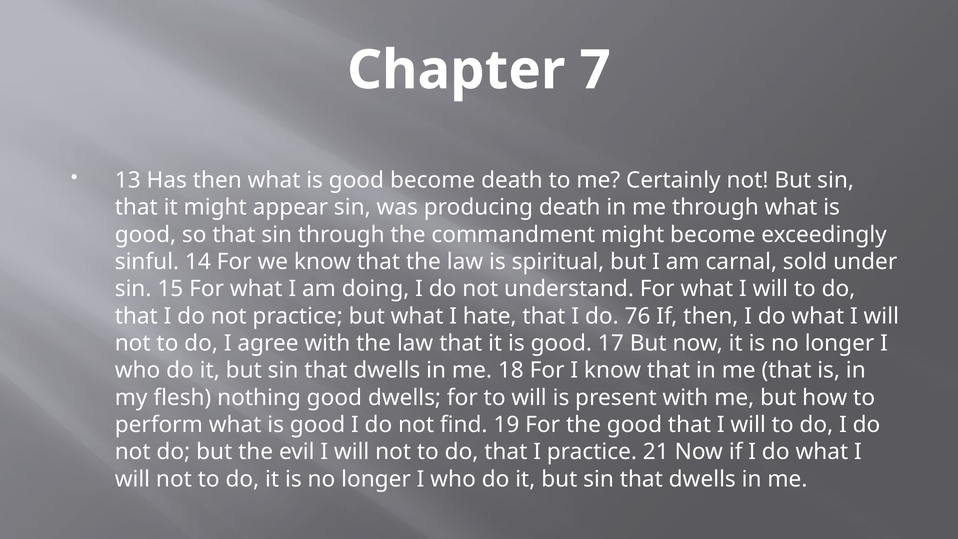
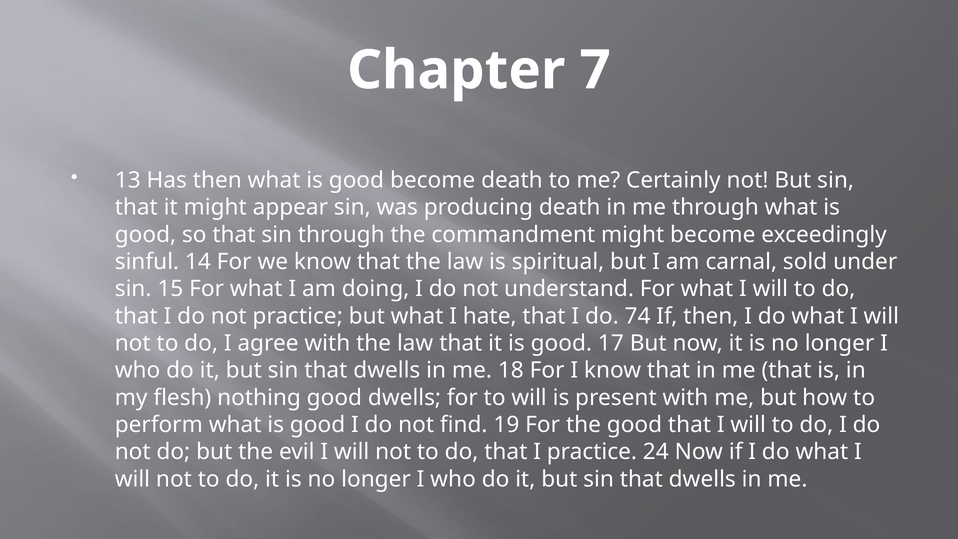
76: 76 -> 74 (638, 316)
21: 21 -> 24 (656, 452)
